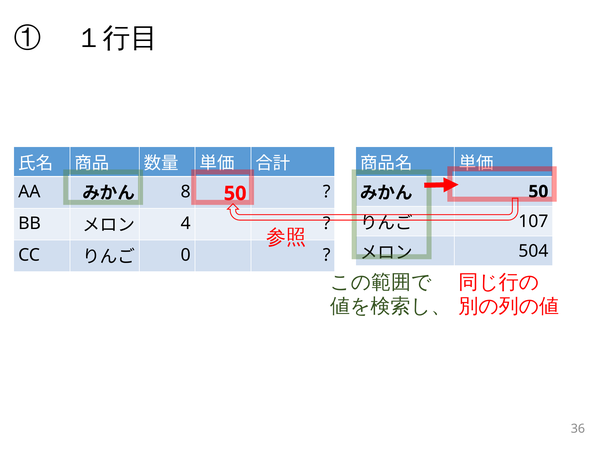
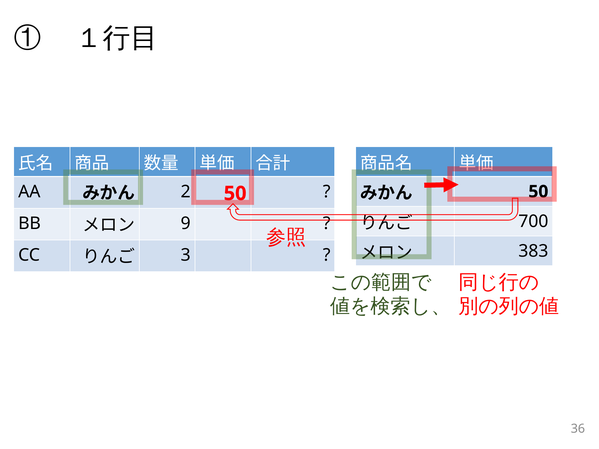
8: 8 -> 2 (186, 192)
107: 107 -> 700 (533, 221)
4: 4 -> 9 (186, 224)
504: 504 -> 383 (533, 251)
0: 0 -> 3 (186, 255)
